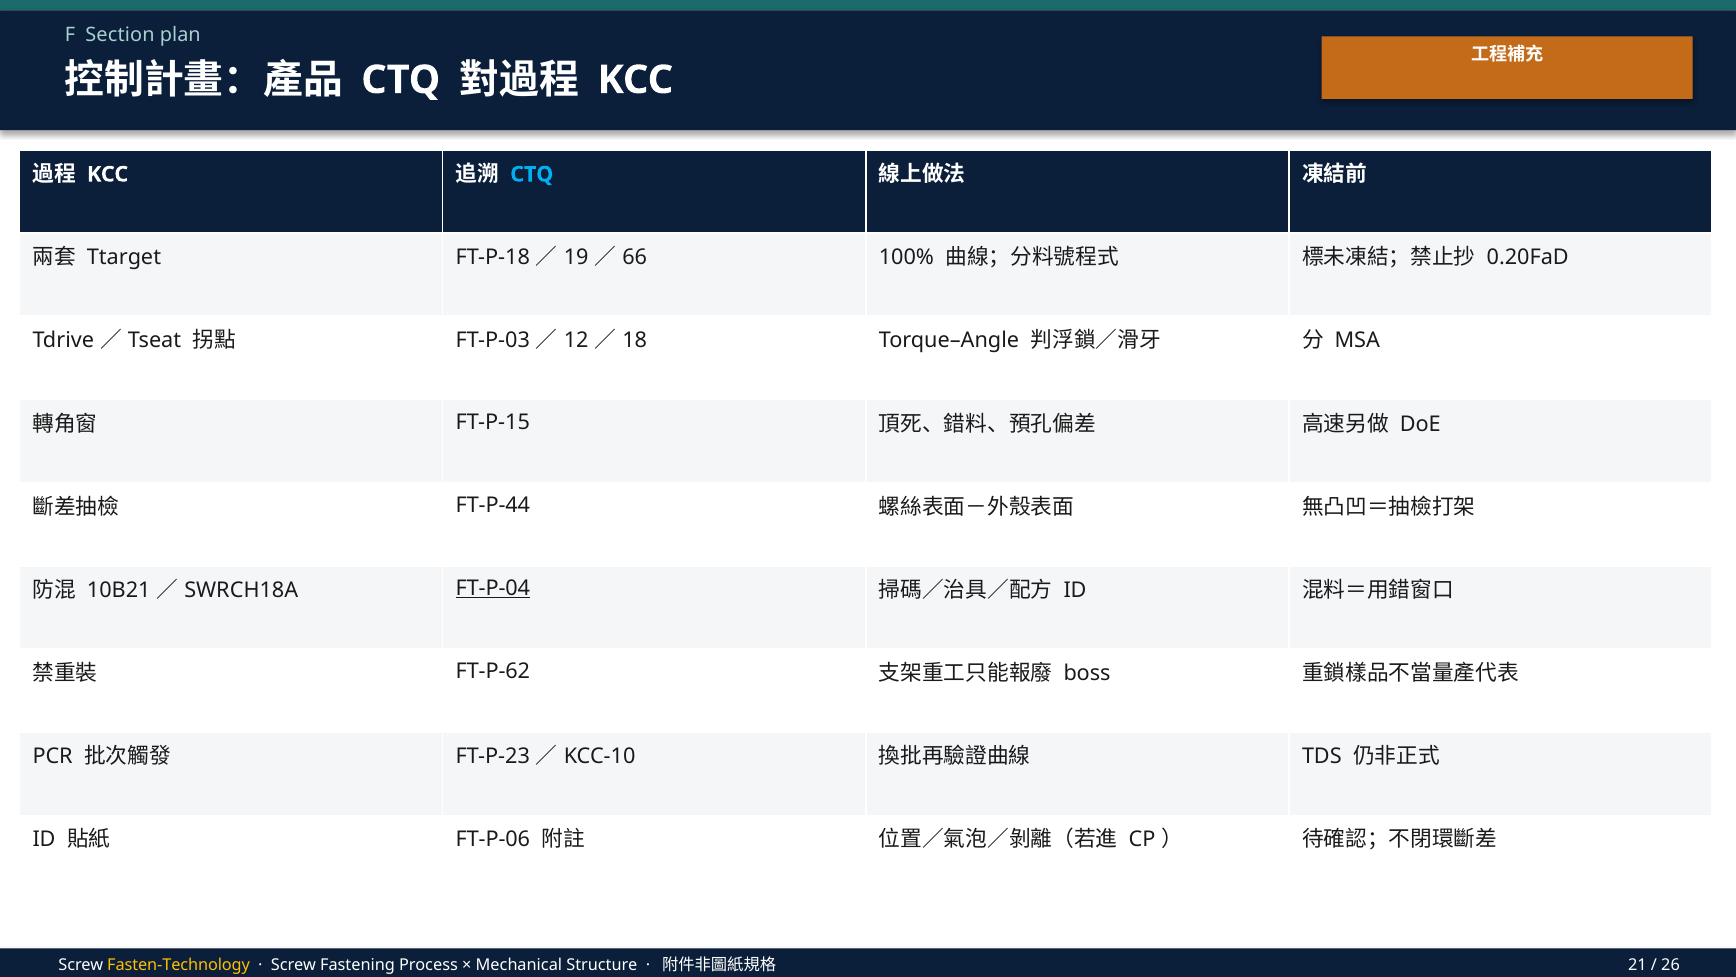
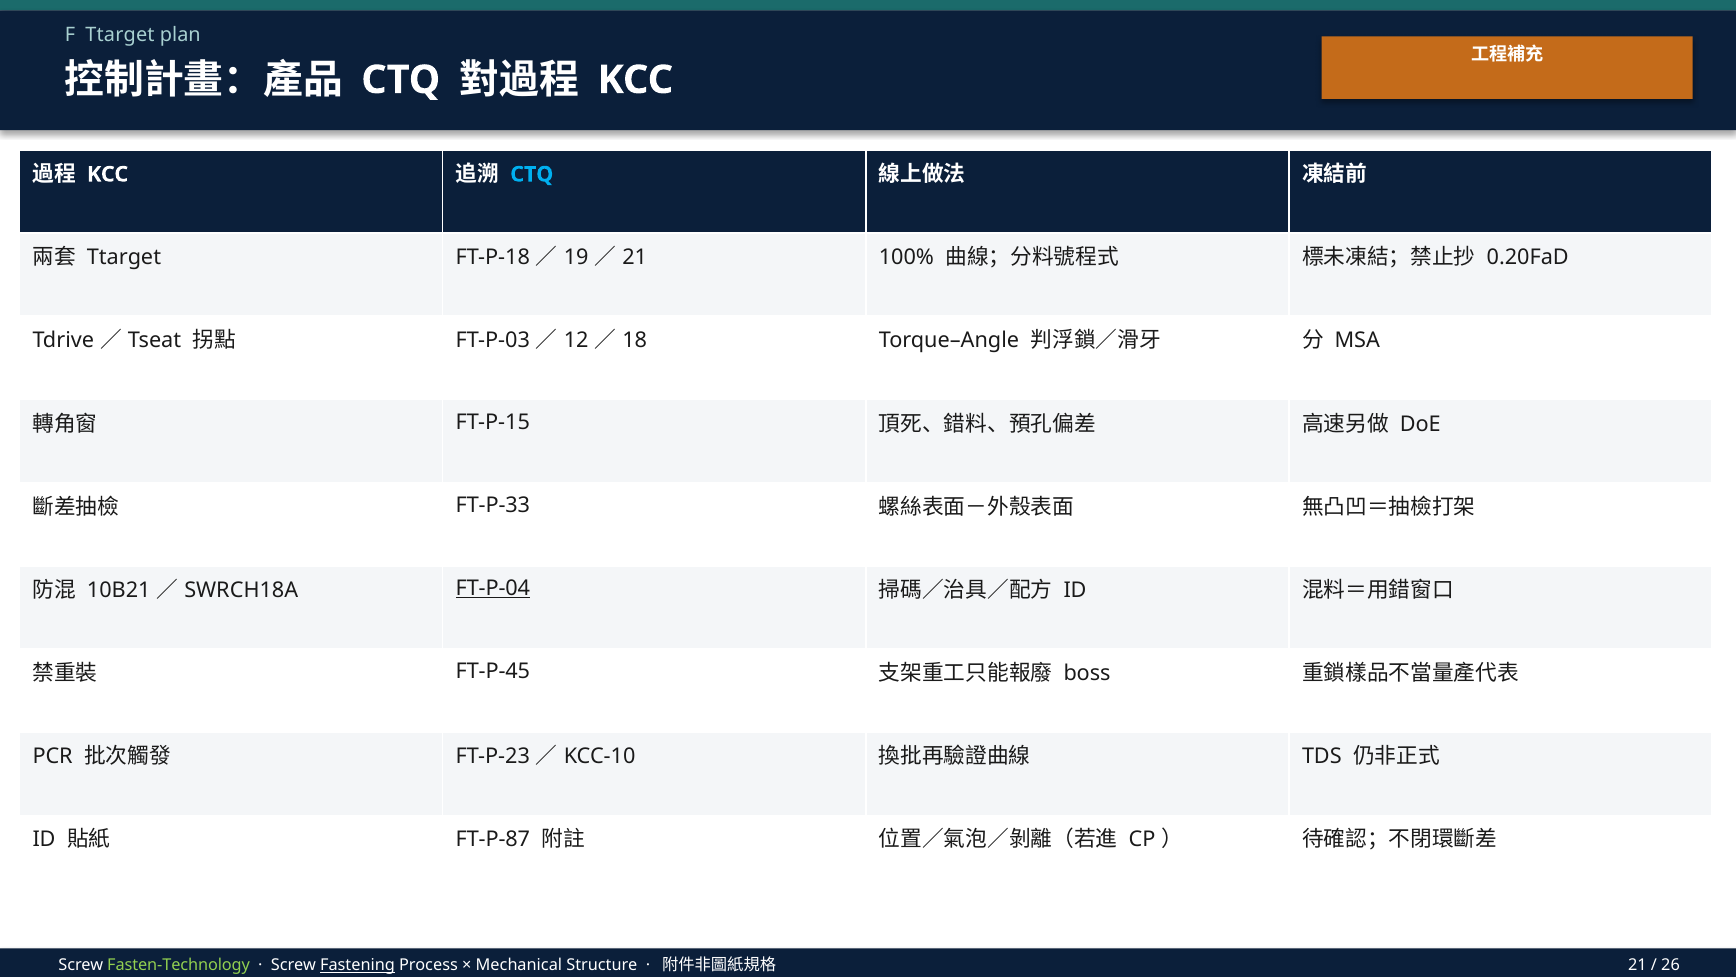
F Section: Section -> Ttarget (120, 35)
66: 66 -> 21 (635, 257)
FT-P-44: FT-P-44 -> FT-P-33 (493, 505)
FT-P-62: FT-P-62 -> FT-P-45 (493, 671)
FT-P-06: FT-P-06 -> FT-P-87 (493, 839)
Fasten-Technology colour: yellow -> light green (179, 965)
Fastening underline: none -> present (357, 965)
